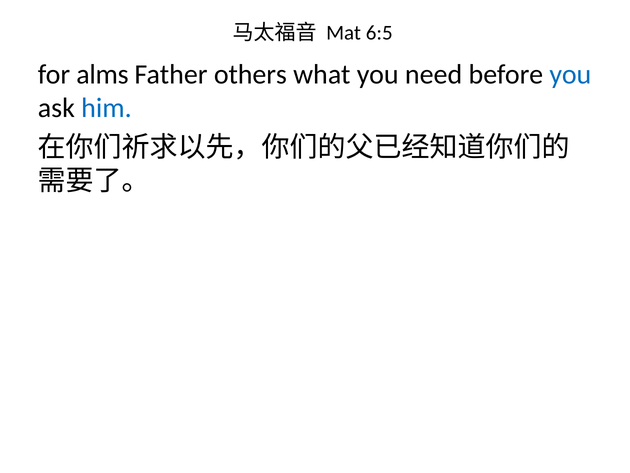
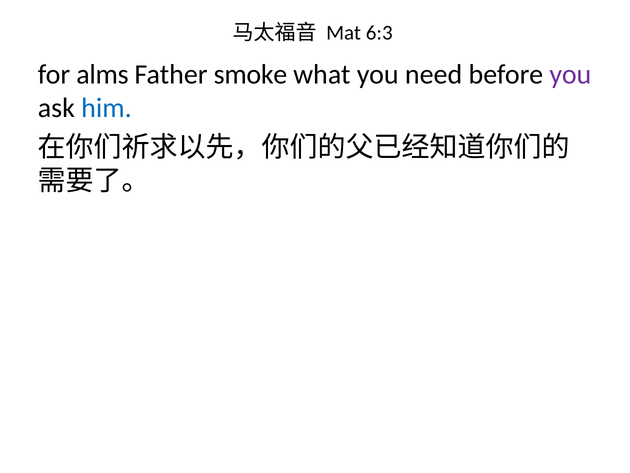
6:5: 6:5 -> 6:3 (379, 33)
others: others -> smoke (250, 74)
you colour: blue -> purple (570, 74)
